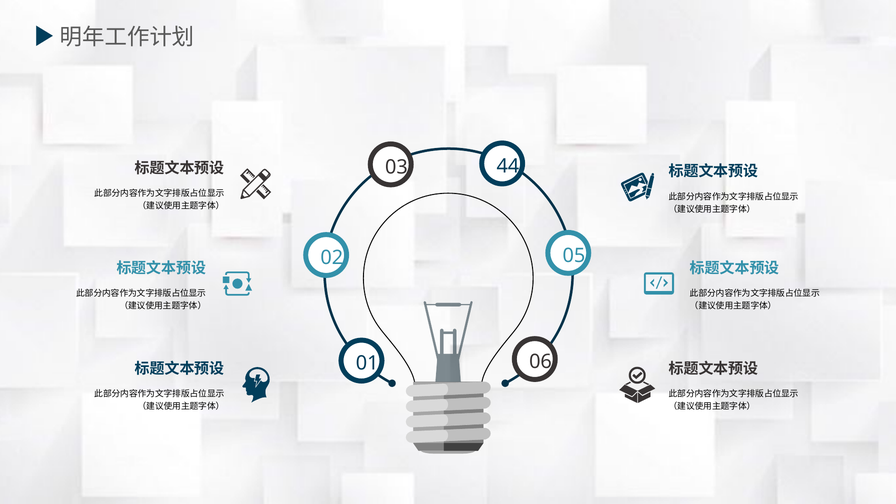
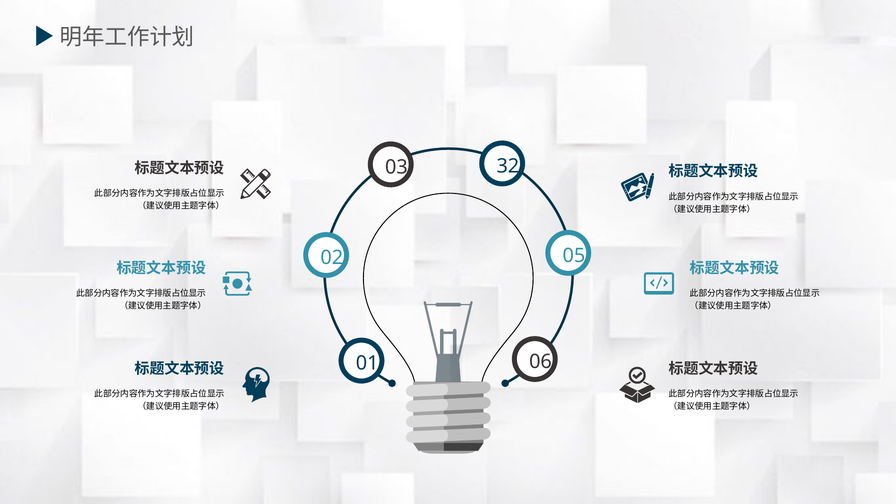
44: 44 -> 32 (508, 166)
